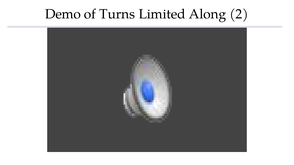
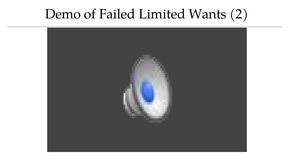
Turns: Turns -> Failed (117, 14)
Along: Along -> Wants (208, 14)
